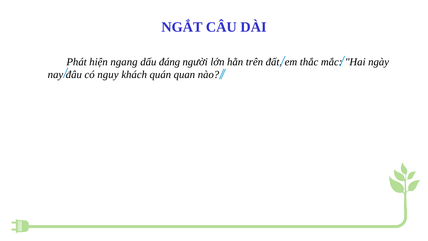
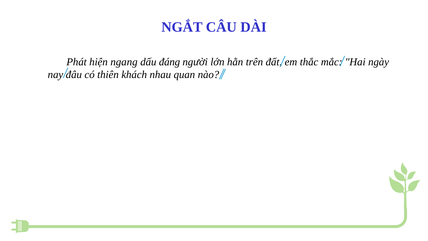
nguy: nguy -> thiên (108, 75)
quán: quán -> nhau (160, 75)
